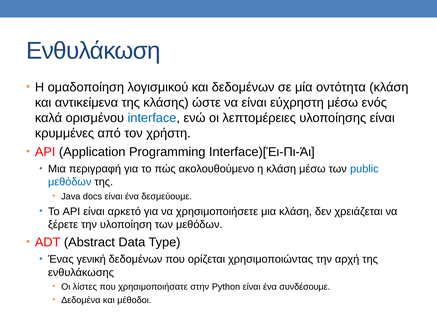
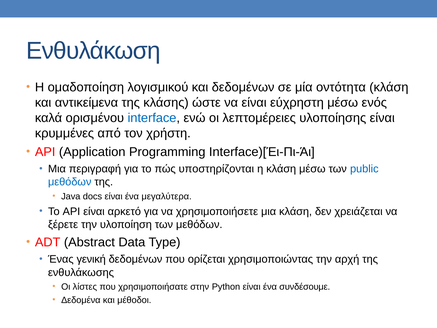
ακολουθούμενο: ακολουθούμενο -> υποστηρίζονται (216, 169)
δεσμεύουμε: δεσμεύουμε -> μεγαλύτερα (167, 196)
